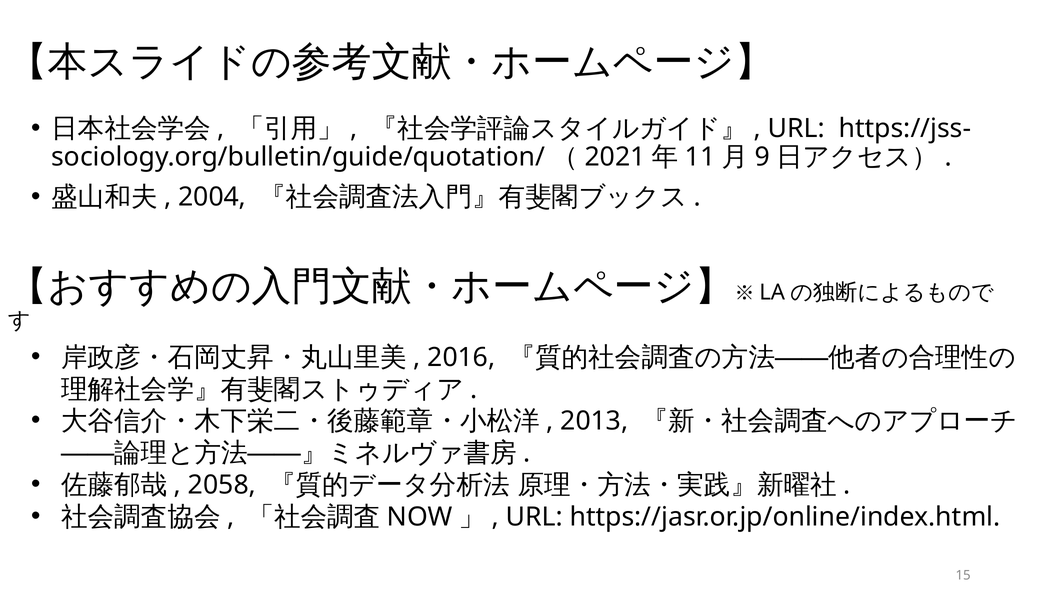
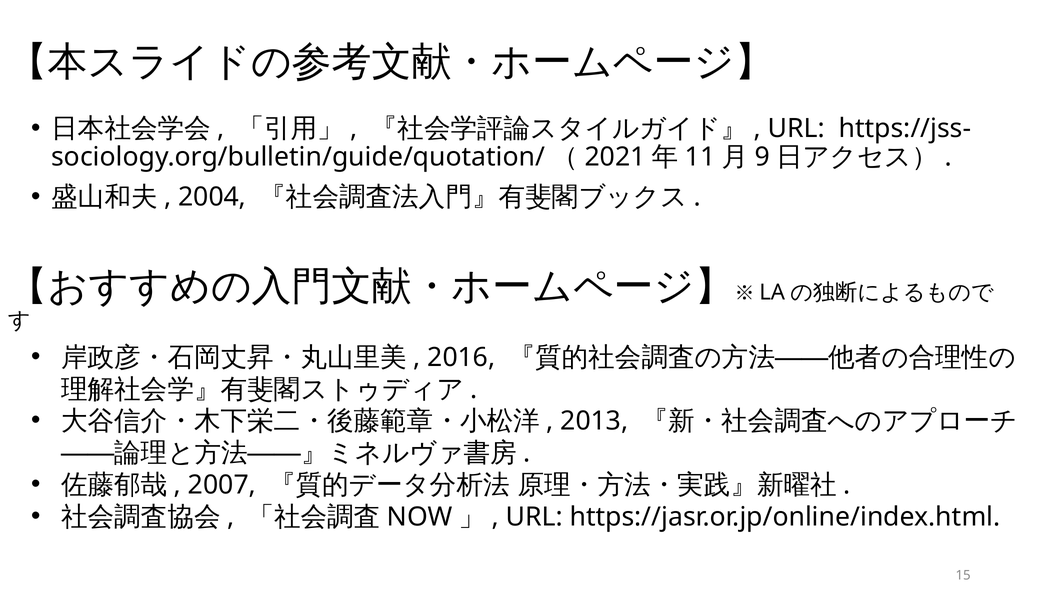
2058: 2058 -> 2007 (222, 485)
